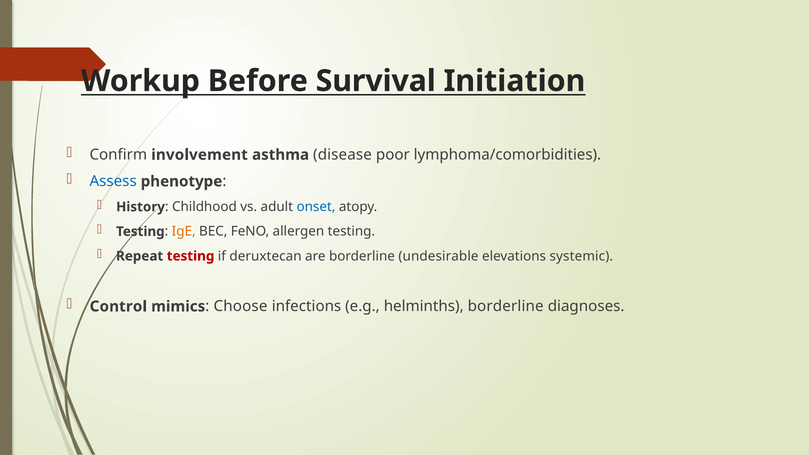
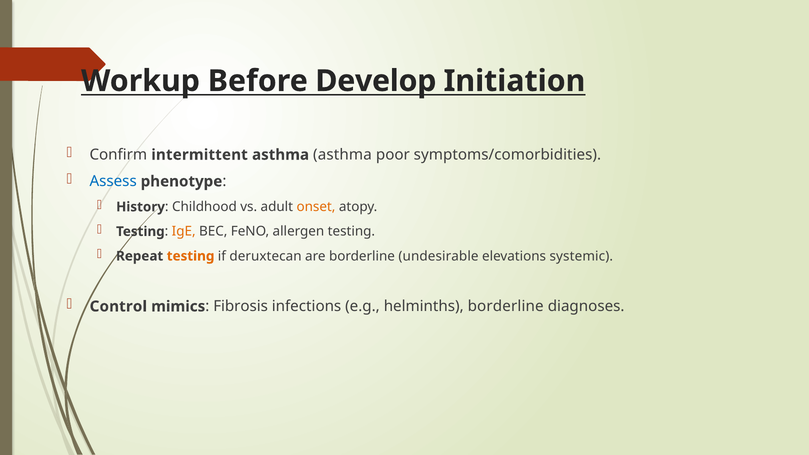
Survival: Survival -> Develop (376, 81)
involvement: involvement -> intermittent (200, 155)
asthma disease: disease -> asthma (342, 155)
lymphoma/comorbidities: lymphoma/comorbidities -> symptoms/comorbidities (507, 155)
onset colour: blue -> orange (316, 207)
testing colour: red -> orange (191, 256)
Choose: Choose -> Fibrosis (241, 306)
